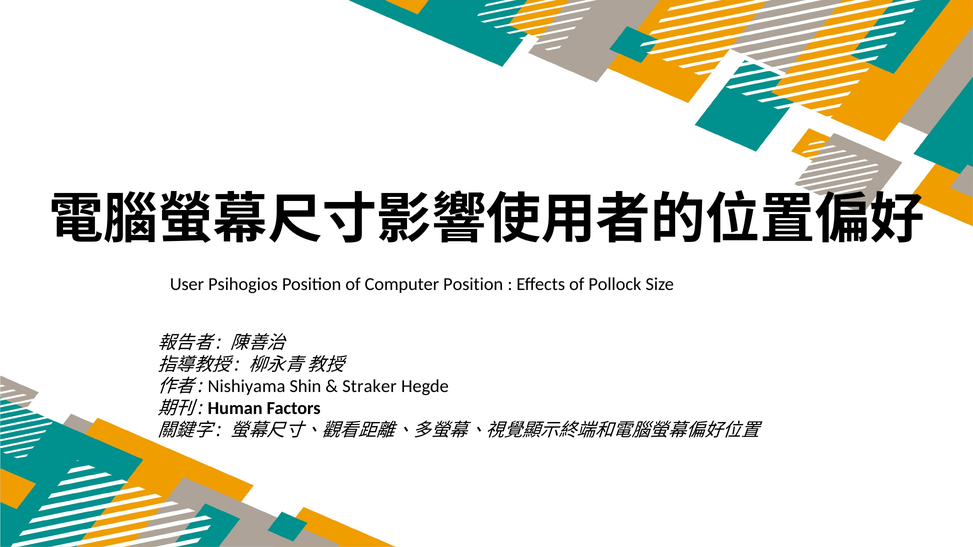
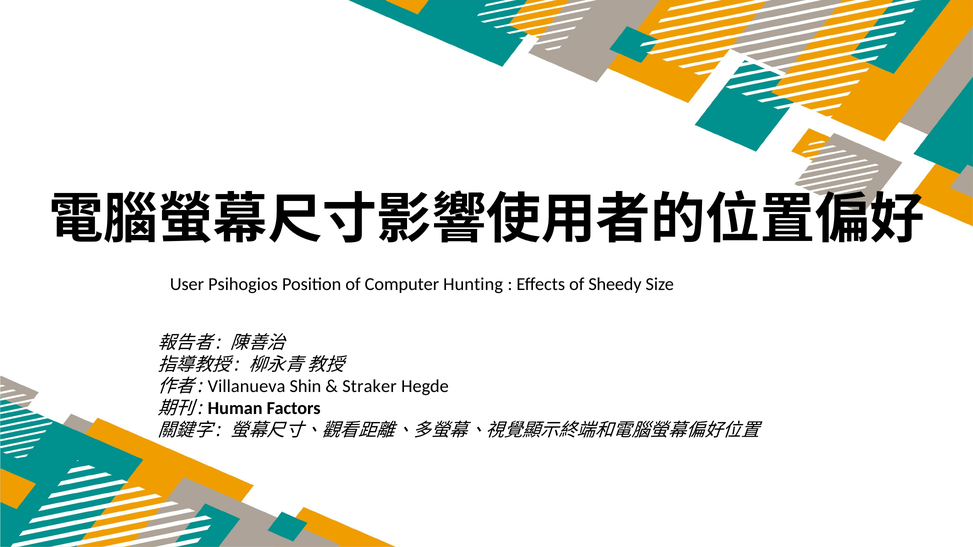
Computer Position: Position -> Hunting (473, 284)
Pollock: Pollock -> Sheedy (615, 284)
Nishiyama: Nishiyama -> Villanueva (247, 387)
